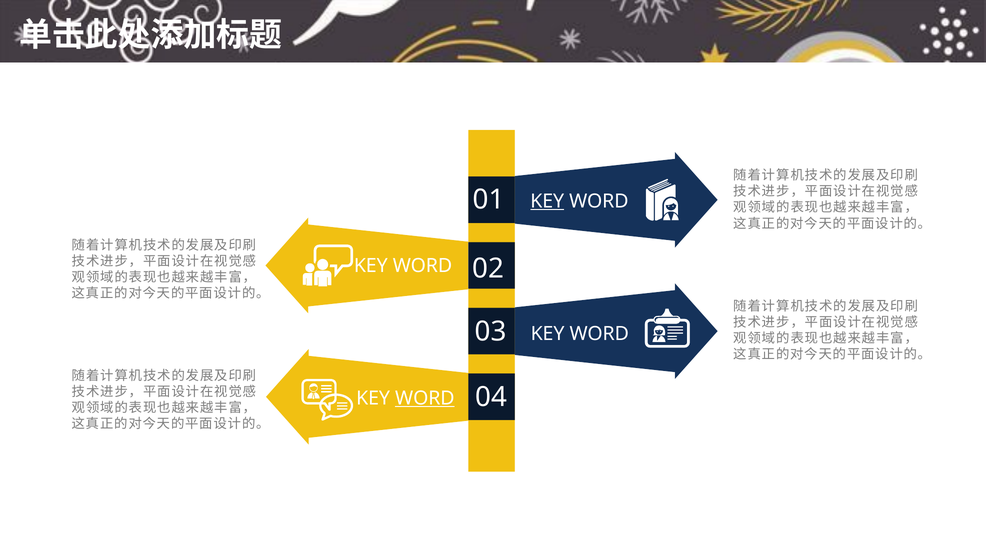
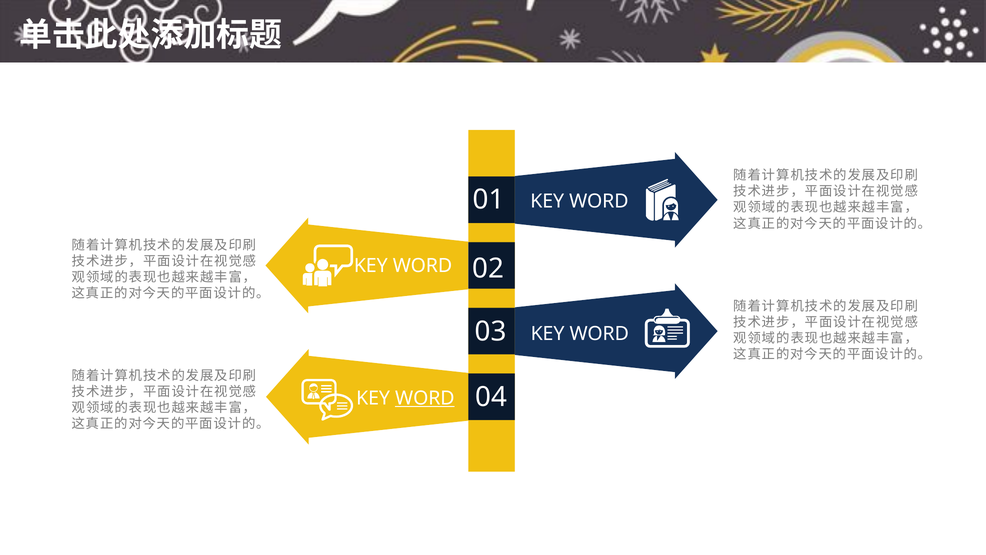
KEY underline: present -> none (547, 201)
